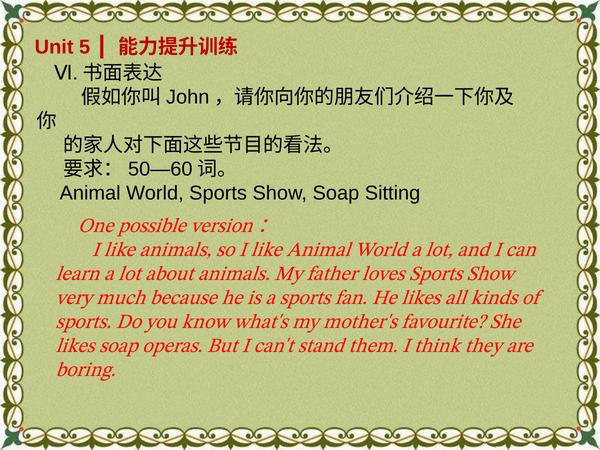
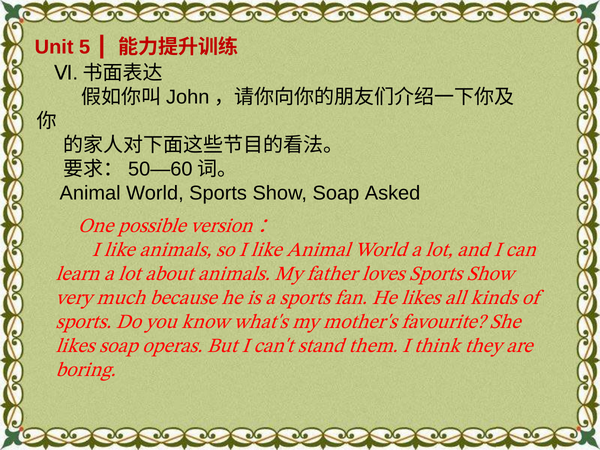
Sitting: Sitting -> Asked (393, 193)
